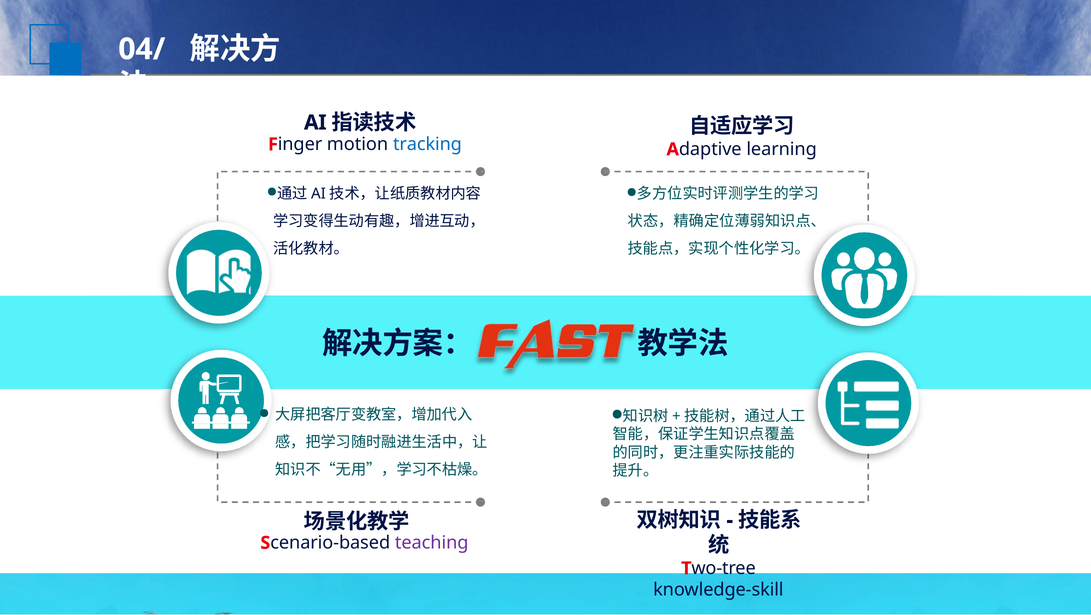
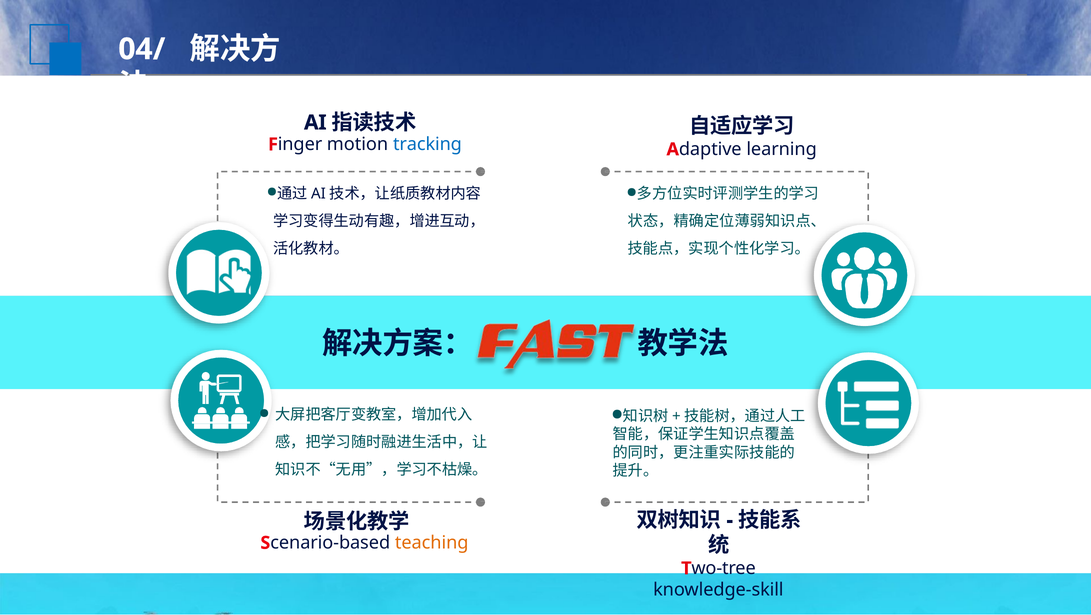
teaching colour: purple -> orange (432, 542)
